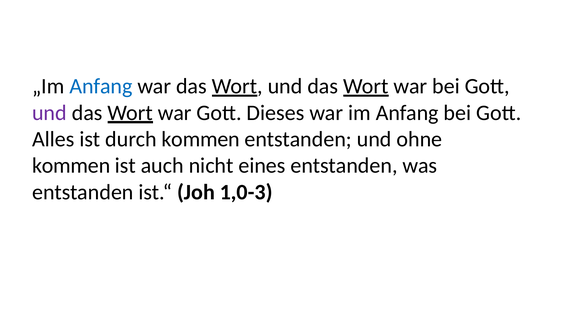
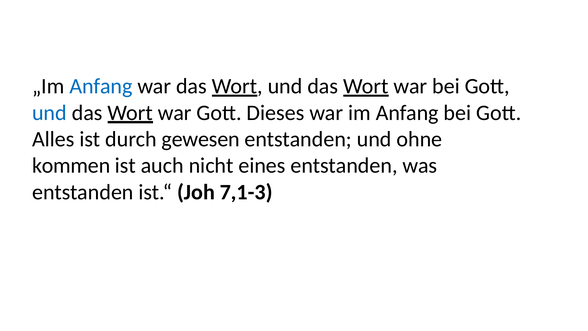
und colour: purple -> blue (49, 113)
durch kommen: kommen -> gewesen (201, 139)
1,0-3: 1,0-3 -> 7,1-3 (246, 192)
